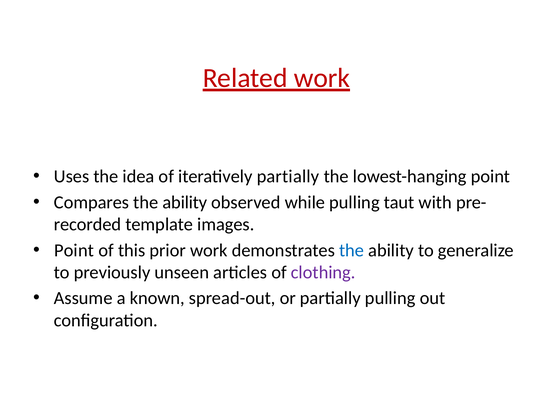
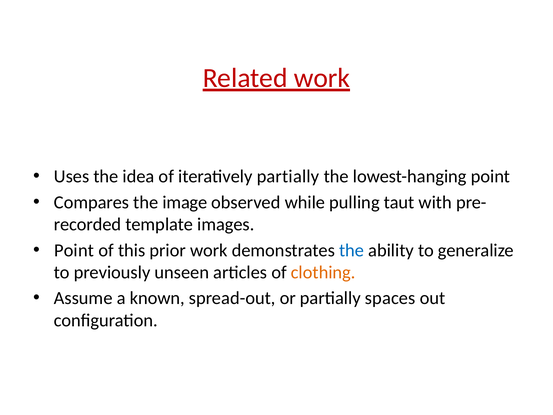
Compares the ability: ability -> image (185, 202)
clothing colour: purple -> orange (323, 272)
partially pulling: pulling -> spaces (390, 298)
